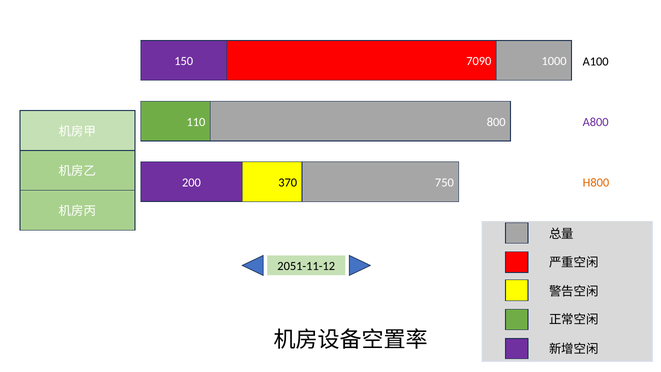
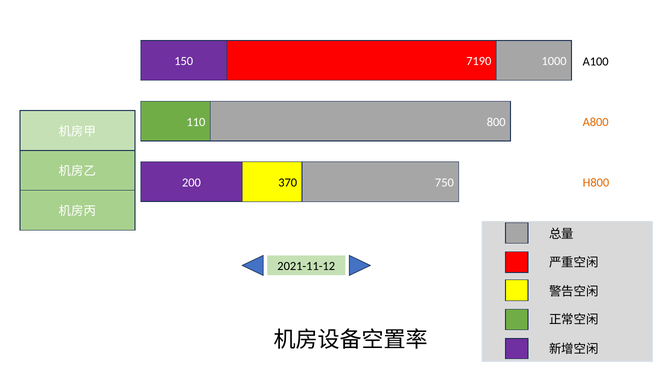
7090: 7090 -> 7190 (479, 61)
A800 colour: purple -> orange (596, 122)
2051-11-12: 2051-11-12 -> 2021-11-12 (306, 266)
